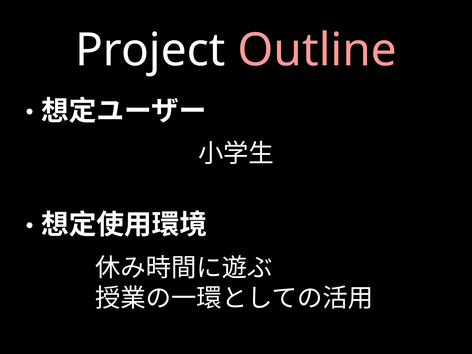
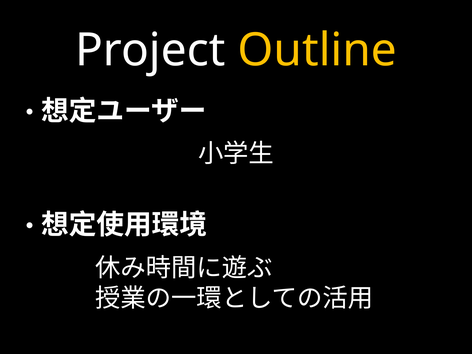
Outline colour: pink -> yellow (317, 50)
